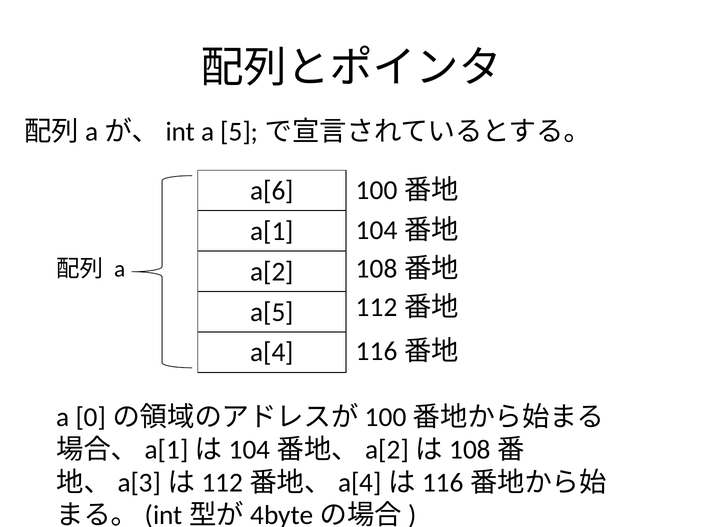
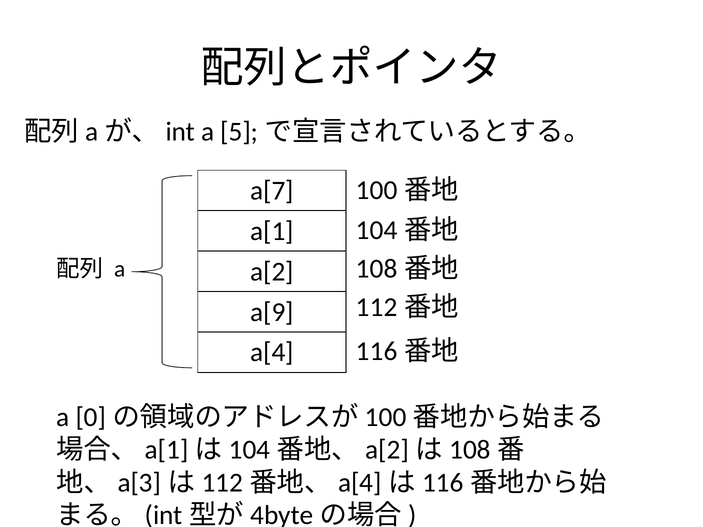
a[6: a[6 -> a[7 (272, 191)
a[5: a[5 -> a[9 (272, 312)
